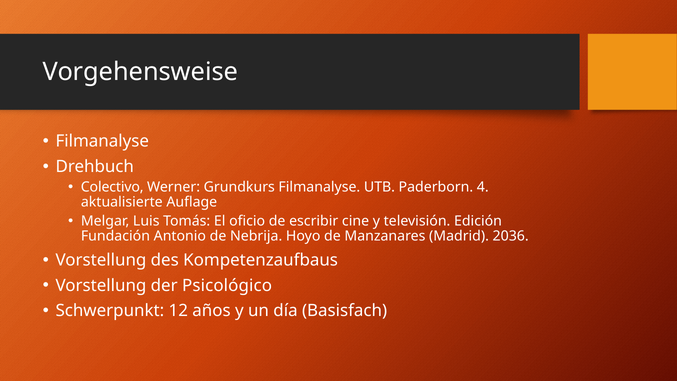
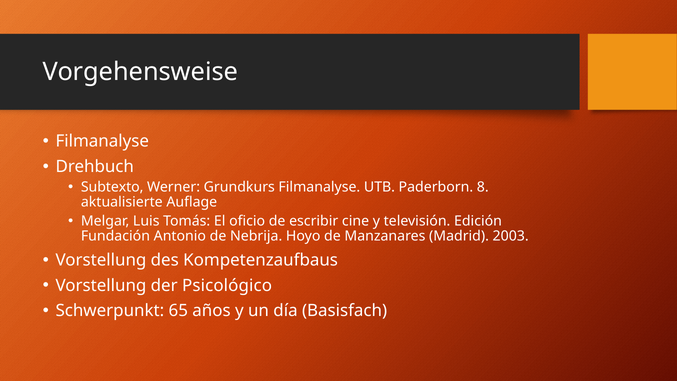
Colectivo: Colectivo -> Subtexto (112, 187)
4: 4 -> 8 (483, 187)
2036: 2036 -> 2003 (511, 236)
12: 12 -> 65 (178, 311)
